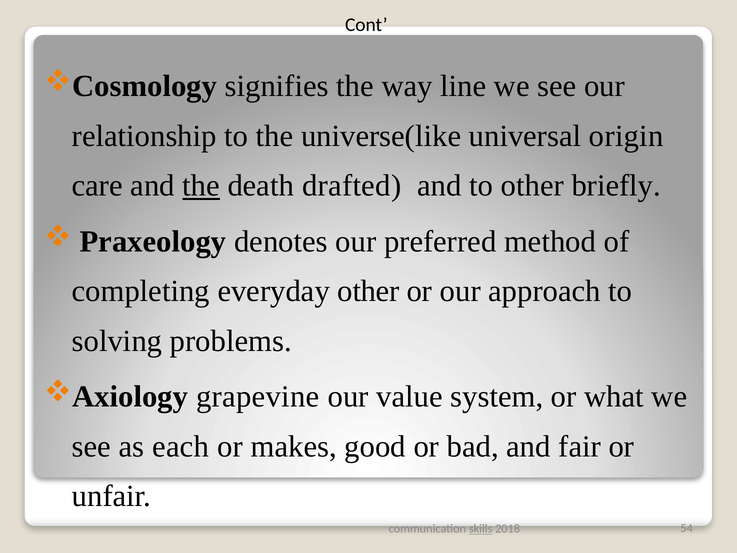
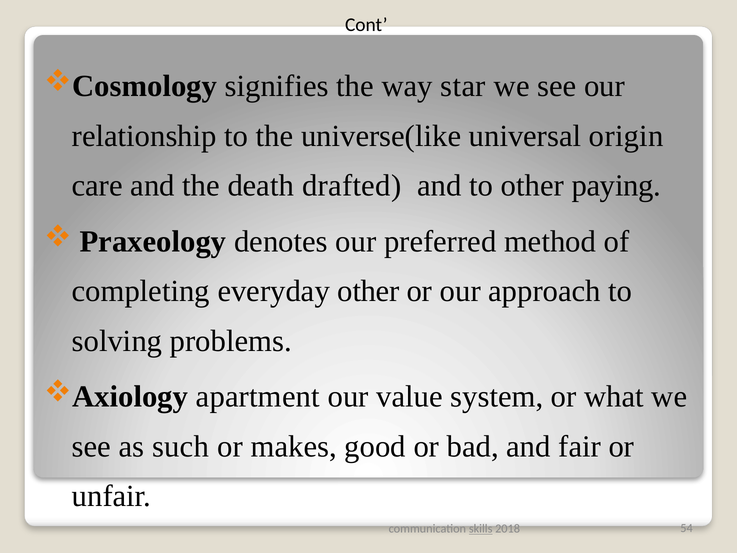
line: line -> star (463, 86)
the underline: present -> none (201, 186)
briefly: briefly -> paying (616, 186)
grapevine: grapevine -> apartment (258, 396)
each: each -> such (181, 446)
